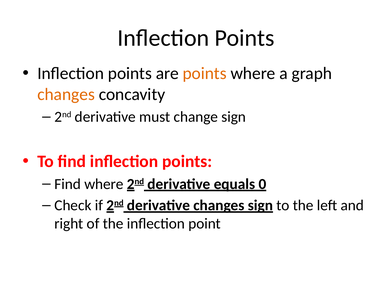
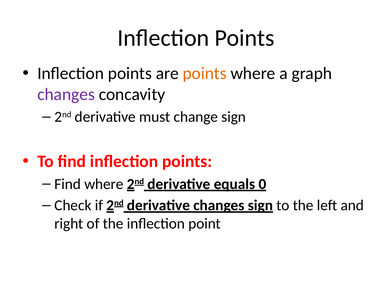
changes colour: orange -> purple (66, 94)
